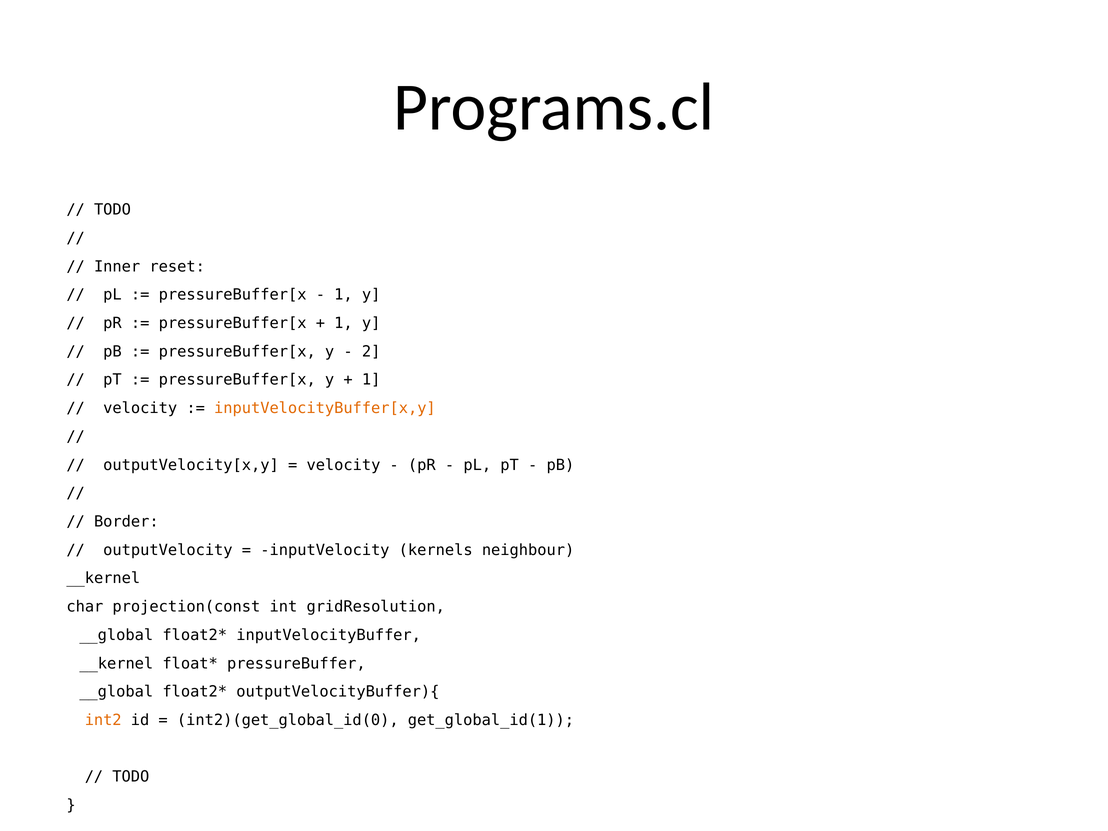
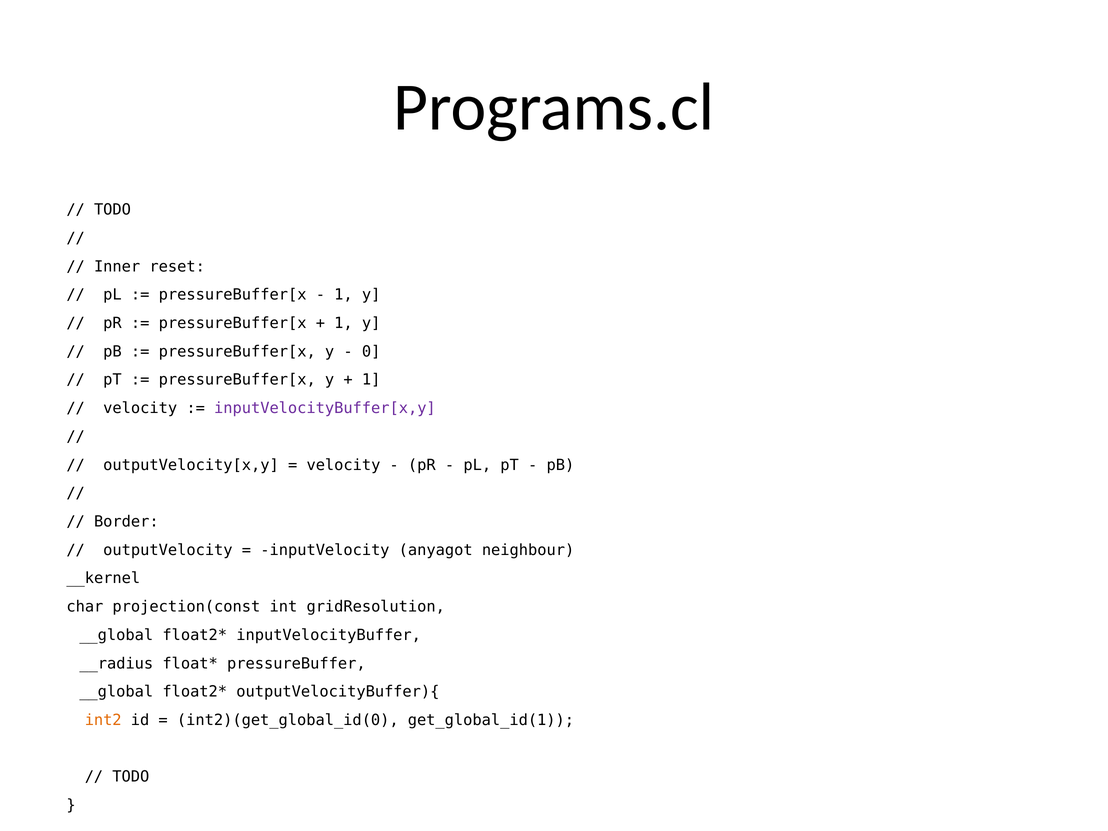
2: 2 -> 0 (371, 352)
inputVelocityBuffer[x,y colour: orange -> purple (325, 408)
kernels: kernels -> anyagot (436, 550)
__kernel: __kernel -> __radius (116, 663)
